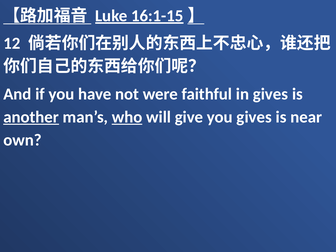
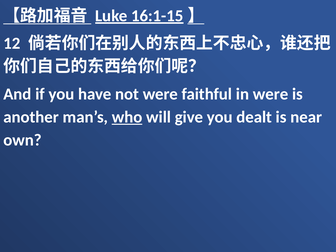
in gives: gives -> were (271, 94)
another underline: present -> none (31, 117)
you gives: gives -> dealt (254, 117)
